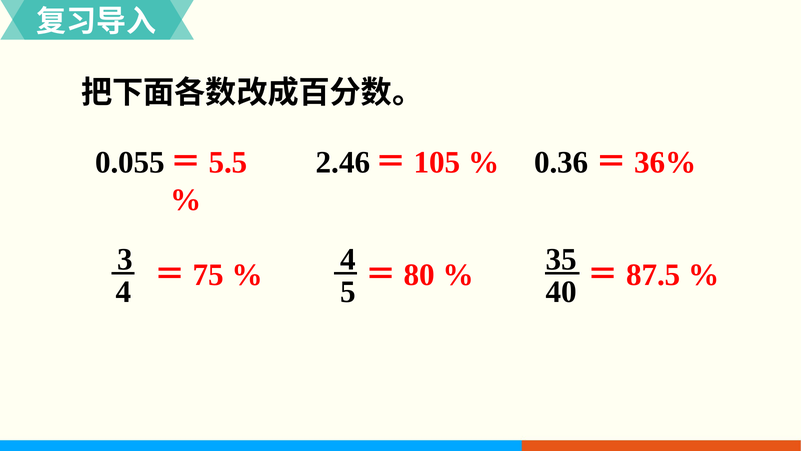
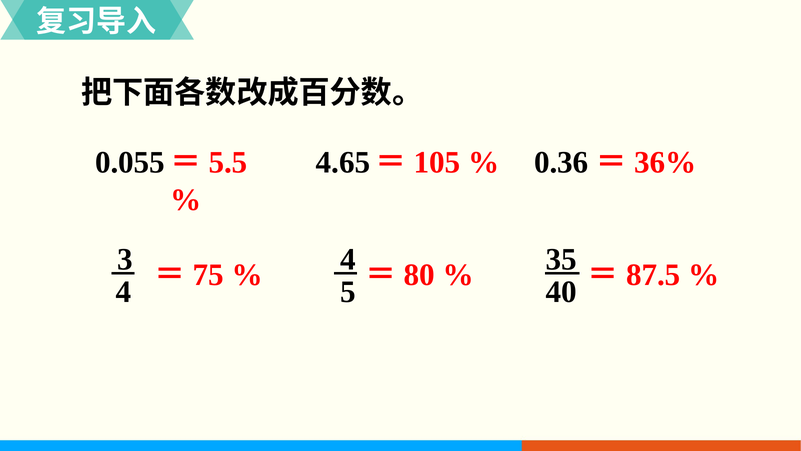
2.46: 2.46 -> 4.65 (343, 162)
